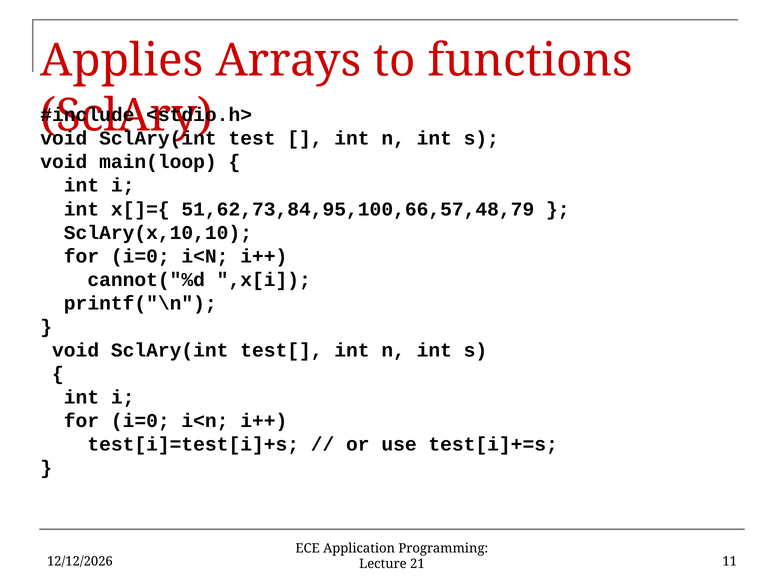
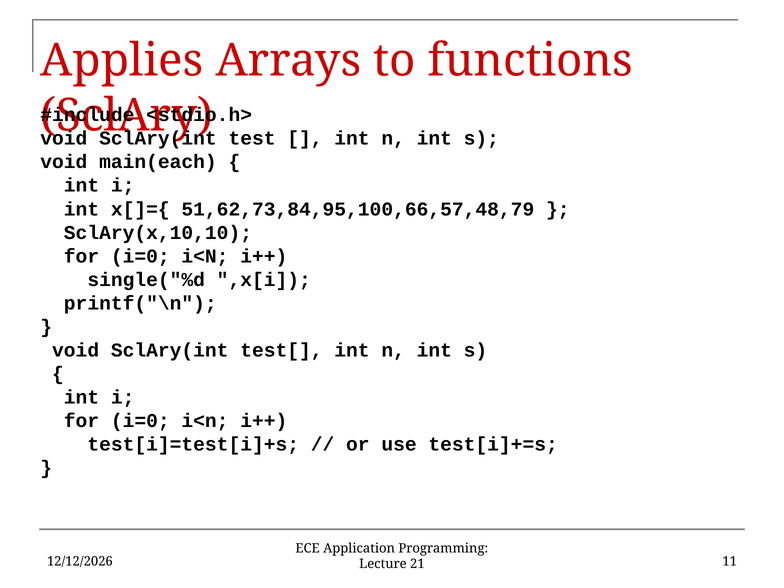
main(loop: main(loop -> main(each (158, 162)
cannot("%d: cannot("%d -> single("%d (146, 280)
